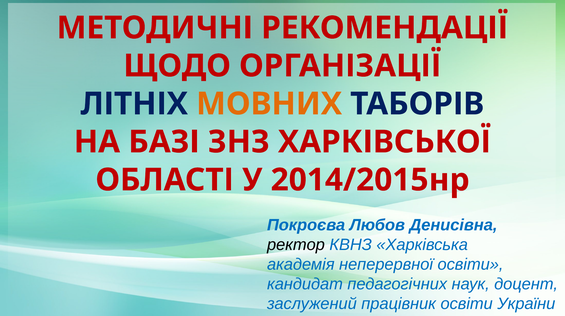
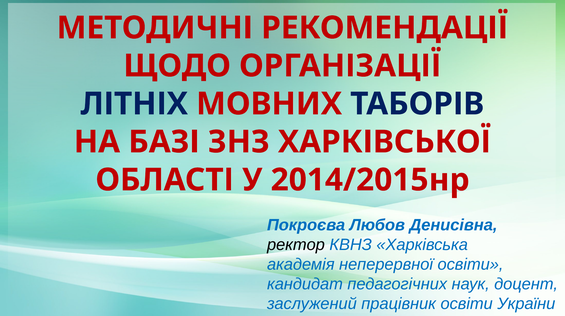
МОВНИХ colour: orange -> red (269, 104)
